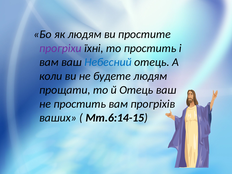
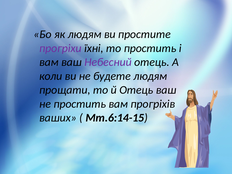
Небесний colour: blue -> purple (108, 62)
